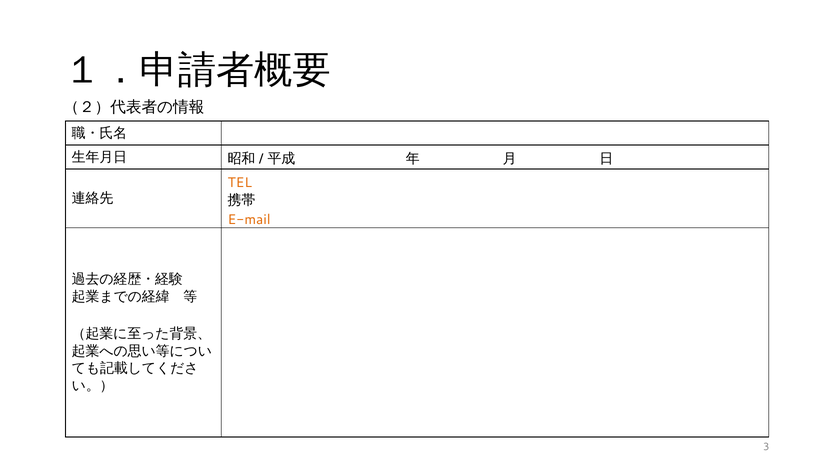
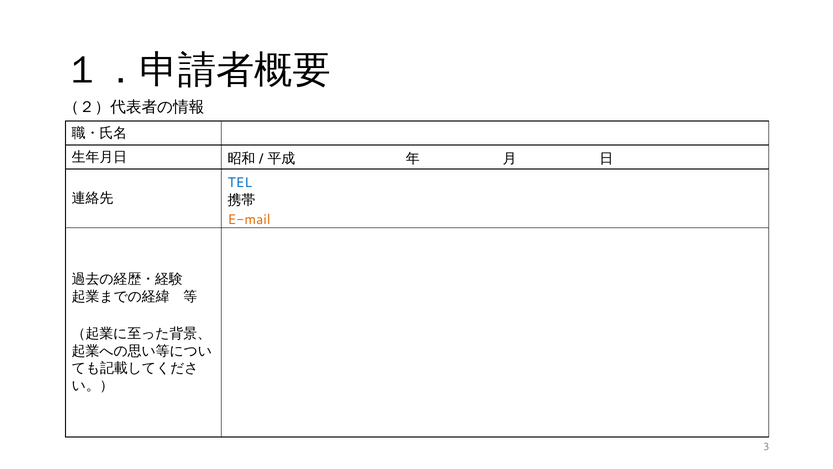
TEL colour: orange -> blue (240, 182)
